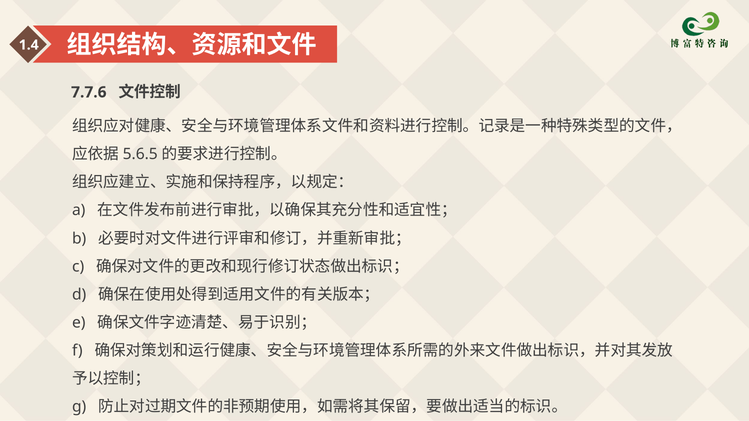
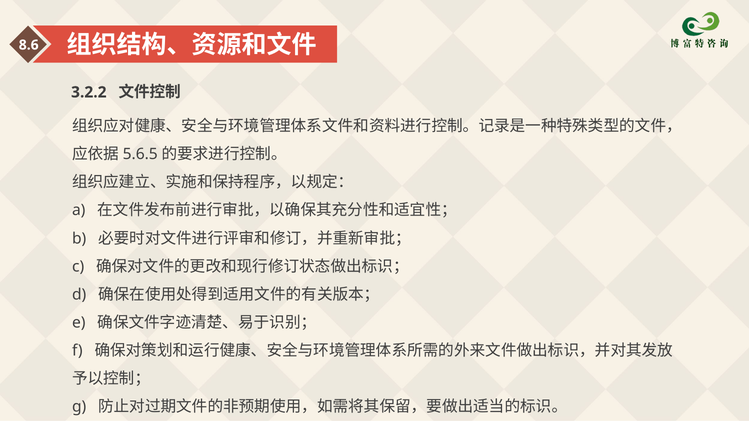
1.4: 1.4 -> 8.6 (29, 45)
7.7.6: 7.7.6 -> 3.2.2 (89, 92)
